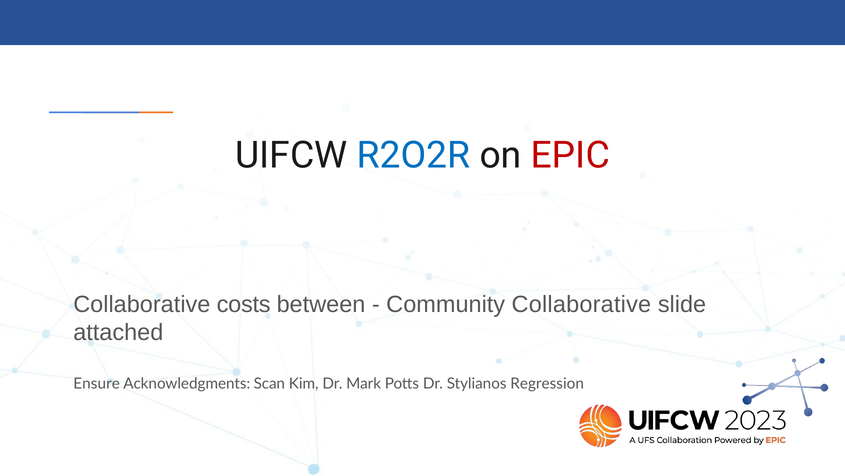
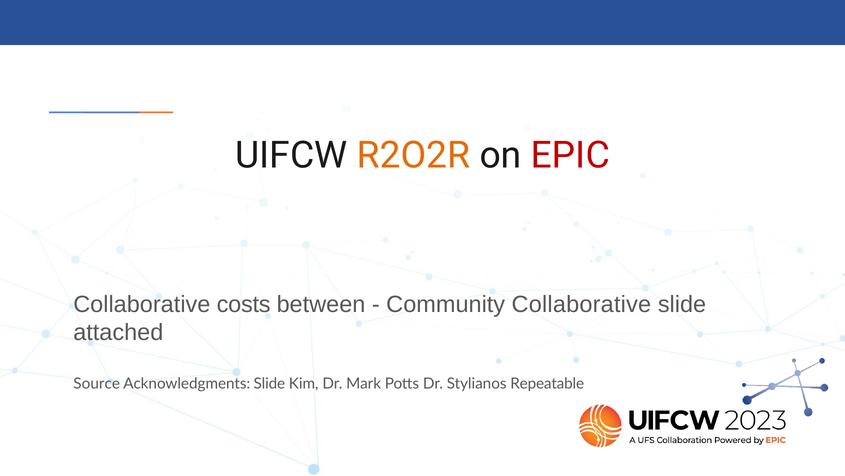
R2O2R colour: blue -> orange (414, 155)
Ensure: Ensure -> Source (97, 383)
Acknowledgments Scan: Scan -> Slide (269, 383)
Regression: Regression -> Repeatable (547, 383)
